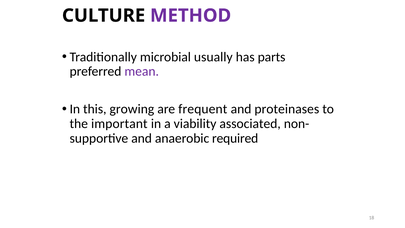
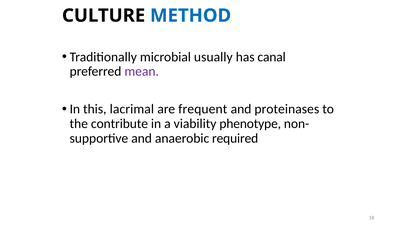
METHOD colour: purple -> blue (191, 16)
parts: parts -> canal (272, 57)
growing: growing -> lacrimal (132, 109)
important: important -> contribute (119, 124)
associated: associated -> phenotype (250, 124)
